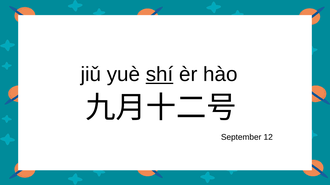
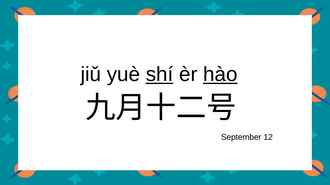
hào underline: none -> present (220, 75)
